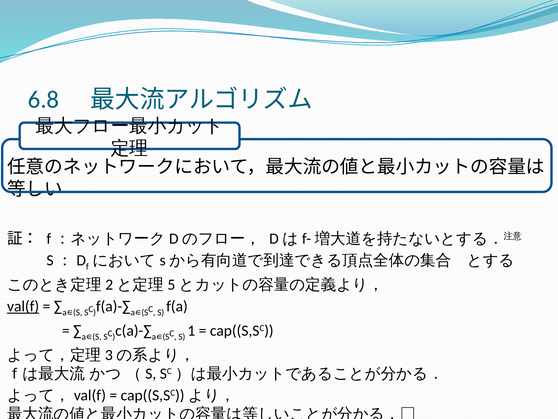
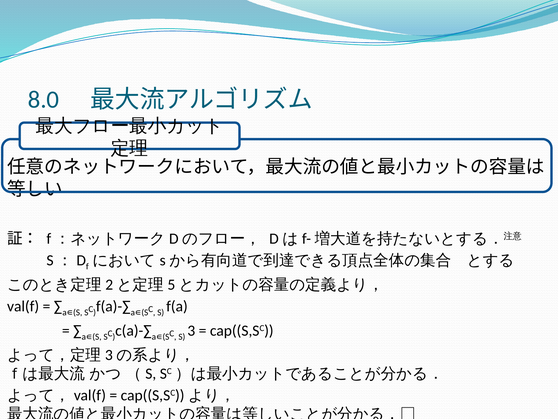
6.8: 6.8 -> 8.0 (44, 100)
val(f underline: present -> none (23, 306)
1: 1 -> 3 (191, 330)
